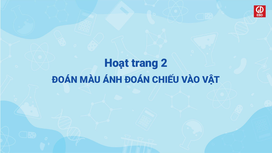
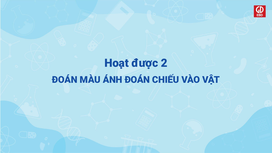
trang: trang -> được (145, 63)
